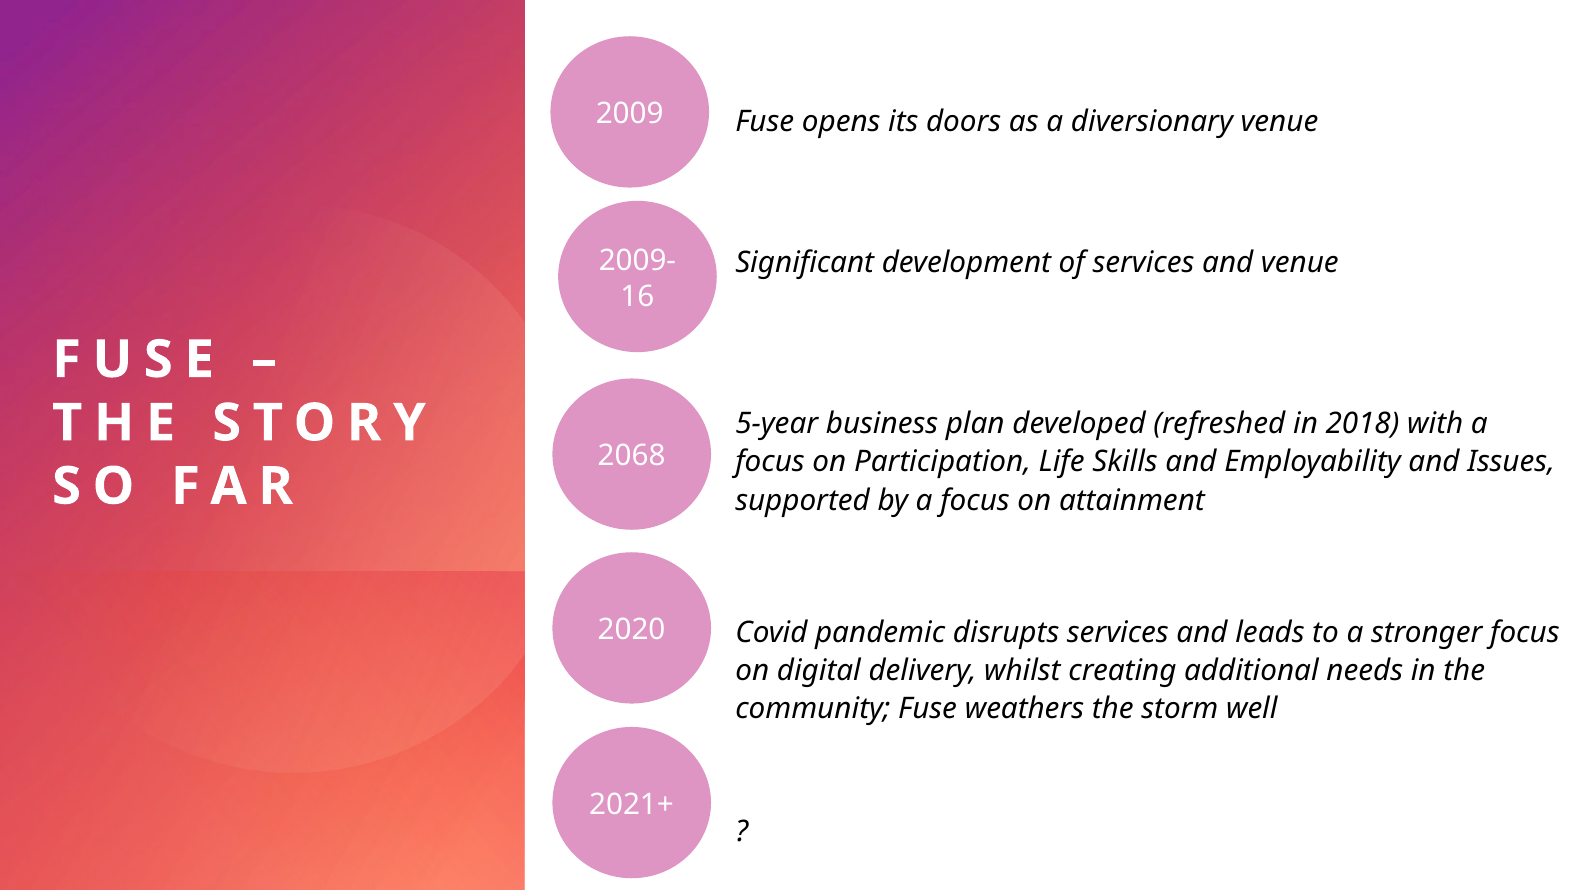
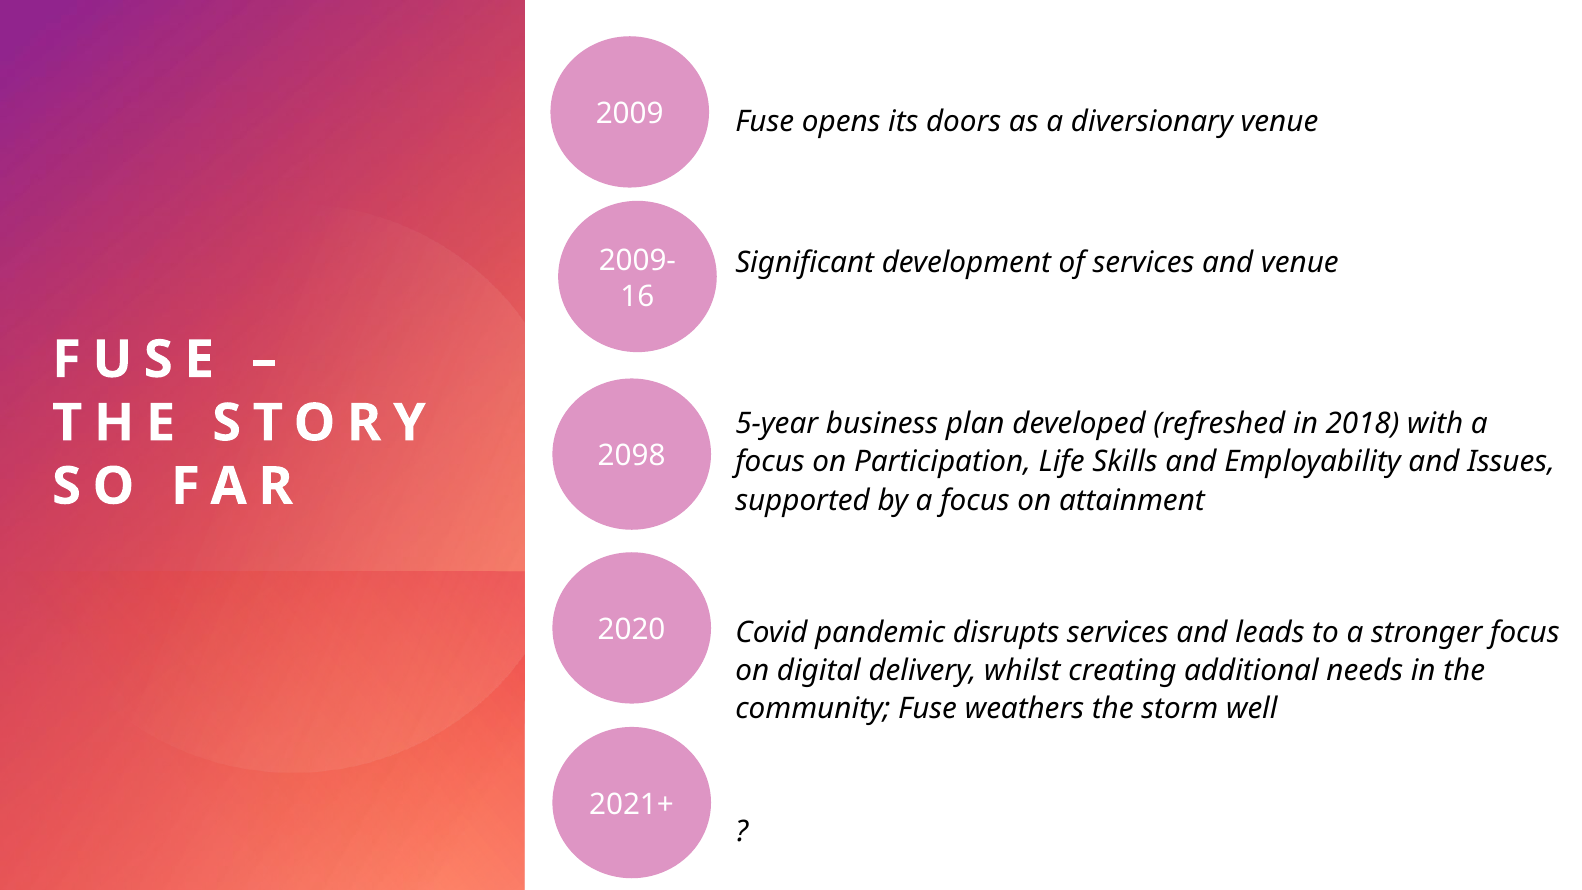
2068: 2068 -> 2098 (632, 456)
